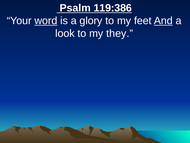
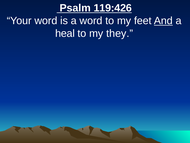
119:386: 119:386 -> 119:426 (113, 8)
word underline: present -> none (46, 21)
a glory: glory -> word (91, 21)
look: look -> heal (65, 33)
